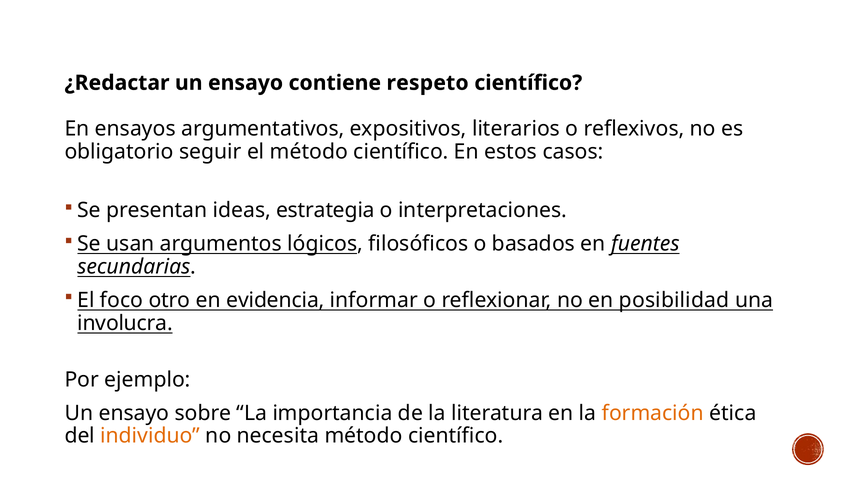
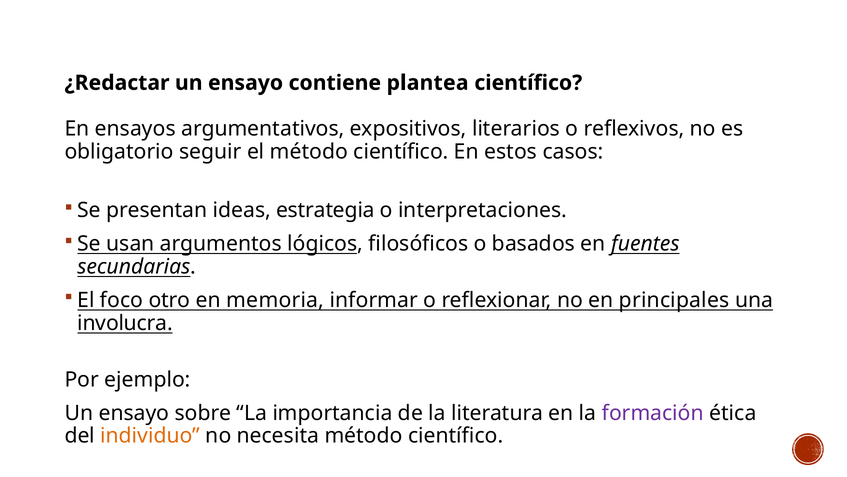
respeto: respeto -> plantea (428, 83)
evidencia: evidencia -> memoria (275, 300)
posibilidad: posibilidad -> principales (674, 300)
formación colour: orange -> purple (653, 413)
